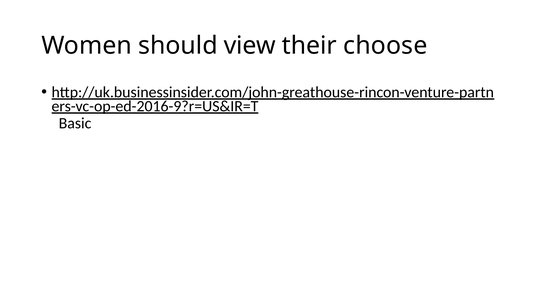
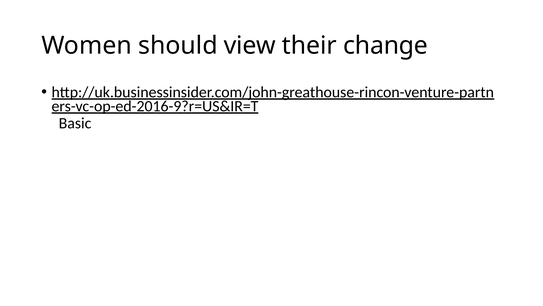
choose: choose -> change (386, 46)
